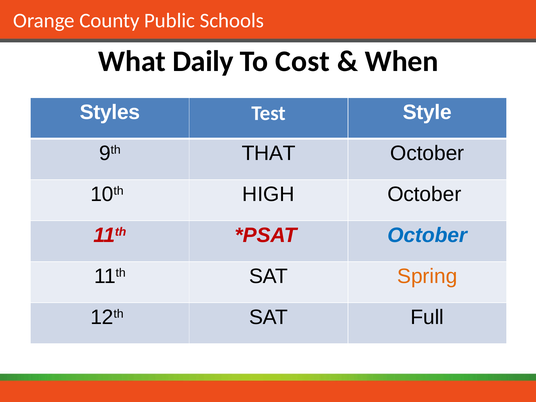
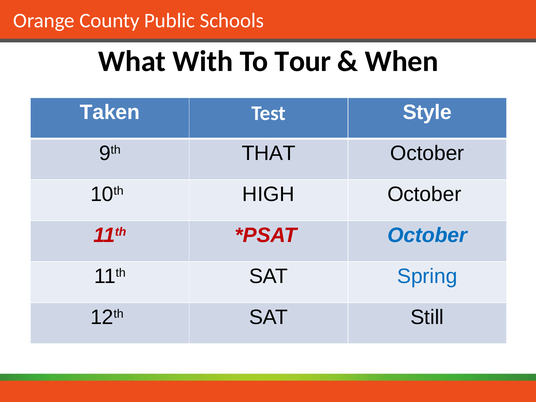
Daily: Daily -> With (203, 61)
Cost: Cost -> Tour (303, 61)
Styles: Styles -> Taken (110, 112)
Spring colour: orange -> blue (427, 276)
Full: Full -> Still (427, 317)
